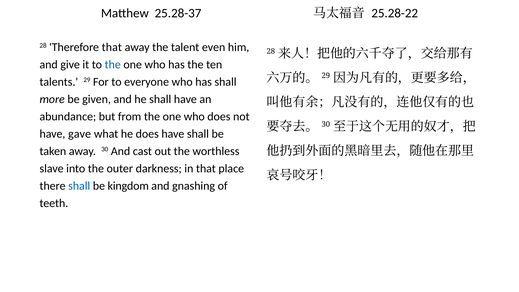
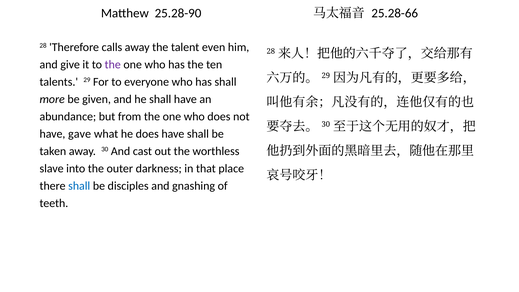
25.28-37: 25.28-37 -> 25.28-90 (178, 13)
25.28-22: 25.28-22 -> 25.28-66 (395, 13)
Therefore that: that -> calls (112, 47)
the colour: blue -> purple (113, 65)
kingdom: kingdom -> disciples (128, 186)
